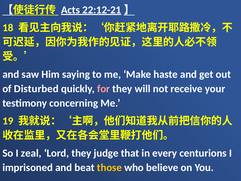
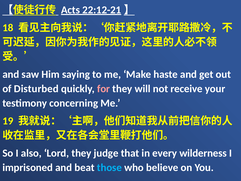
zeal: zeal -> also (31, 153)
centurions: centurions -> wilderness (203, 153)
those colour: yellow -> light blue (109, 167)
